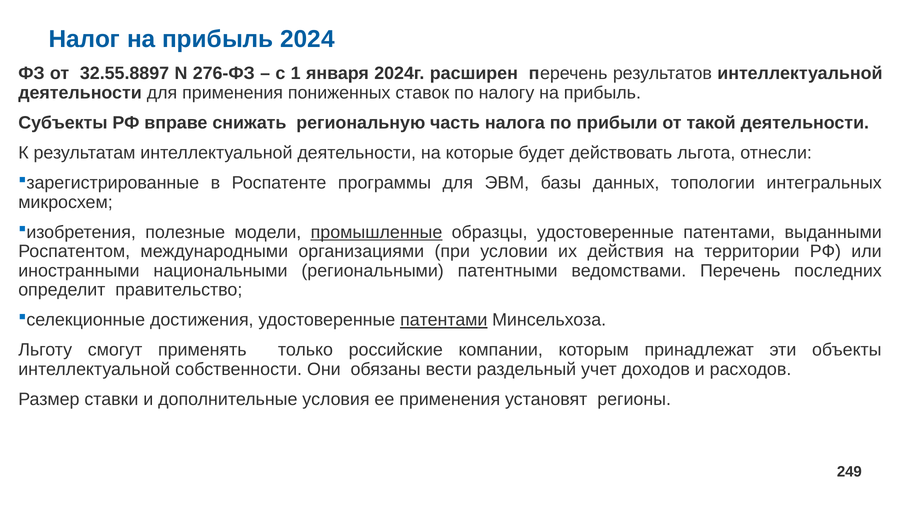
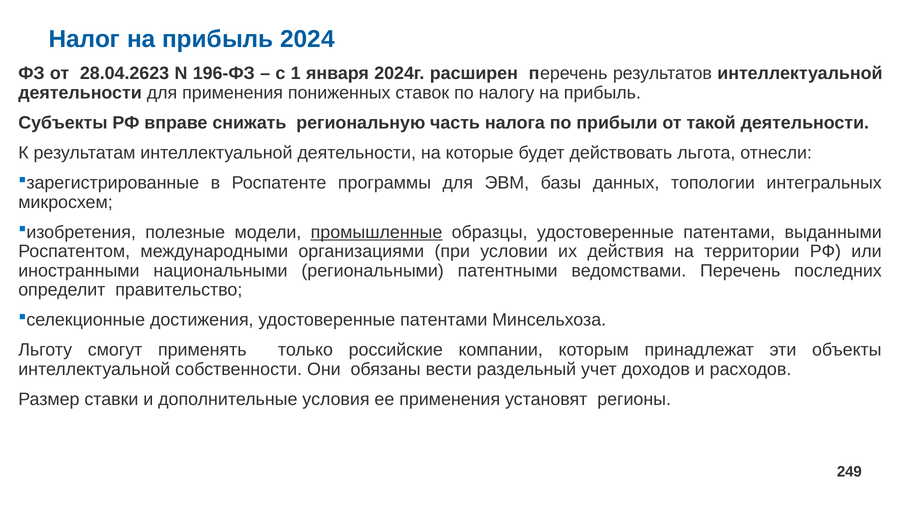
32.55.8897: 32.55.8897 -> 28.04.2623 (125, 74)
276-ФЗ: 276-ФЗ -> 196-ФЗ (224, 74)
патентами underline: present -> none (444, 320)
